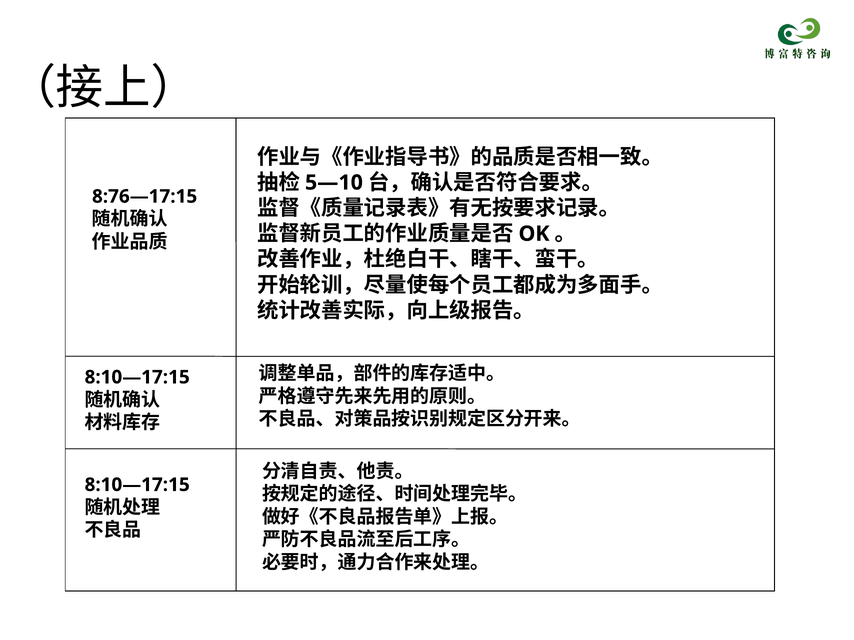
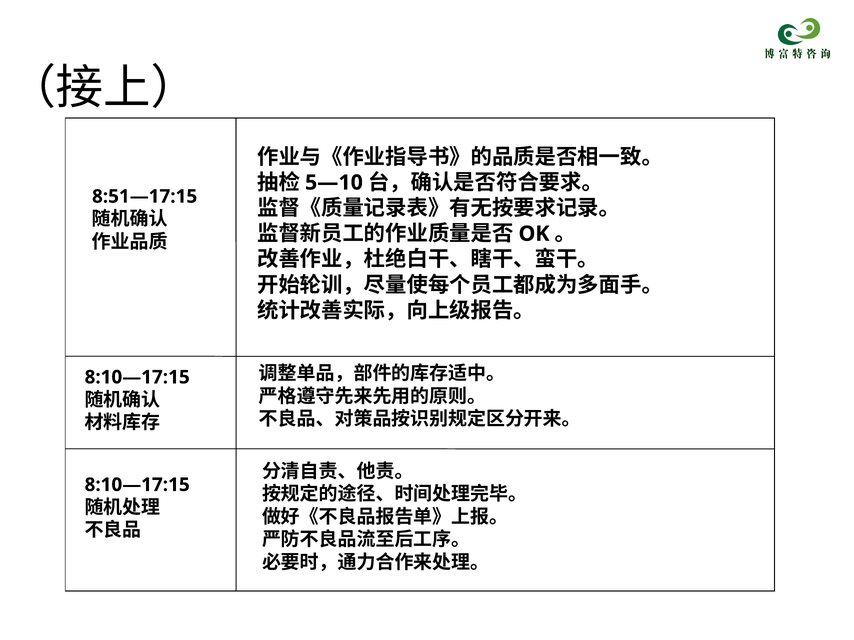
8:76—17:15: 8:76—17:15 -> 8:51—17:15 (145, 197)
